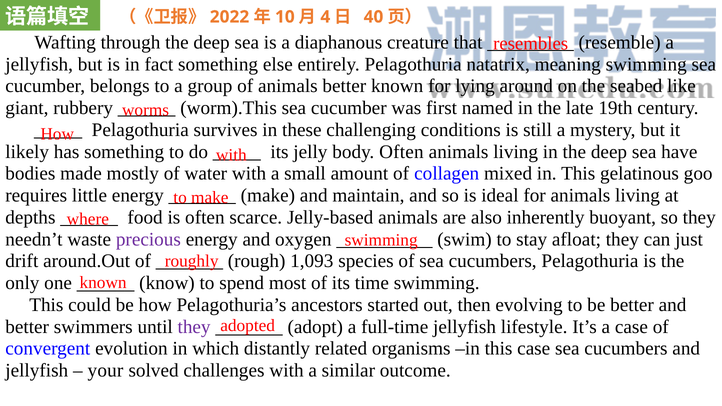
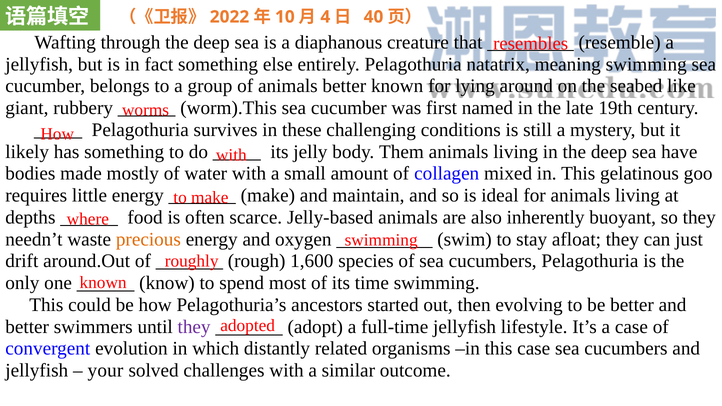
body Often: Often -> Them (401, 152)
precious colour: purple -> orange (148, 239)
1,093: 1,093 -> 1,600 (312, 261)
